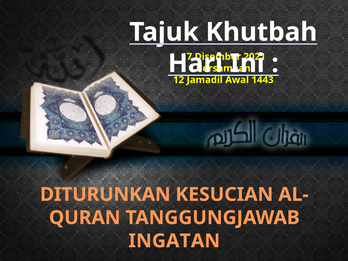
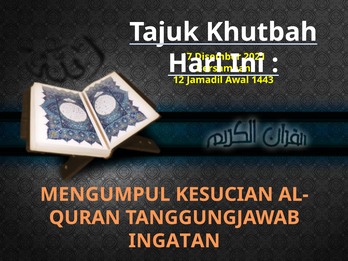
DITURUNKAN: DITURUNKAN -> MENGUMPUL (105, 194)
